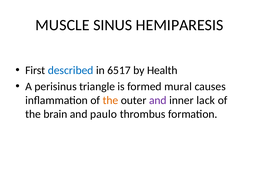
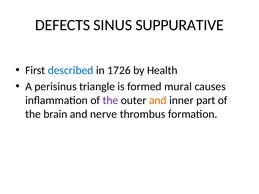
MUSCLE: MUSCLE -> DEFECTS (63, 25)
HEMIPARESIS: HEMIPARESIS -> SUPPURATIVE (180, 25)
6517: 6517 -> 1726 (119, 70)
the colour: orange -> purple (110, 100)
and colour: purple -> orange (158, 100)
lack: lack -> part (206, 100)
paulo: paulo -> nerve (104, 114)
